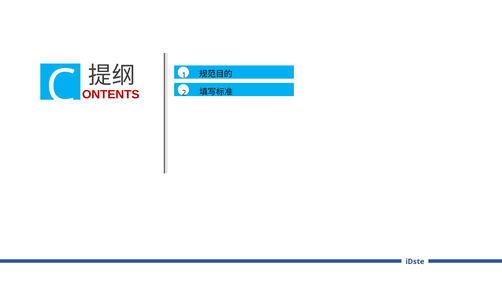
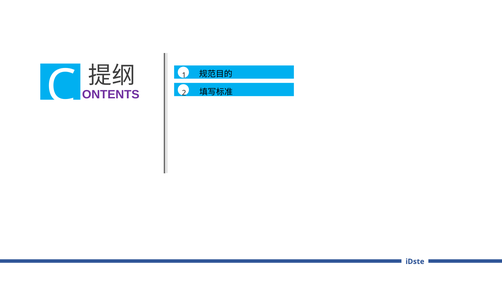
ONTENTS colour: red -> purple (111, 95)
